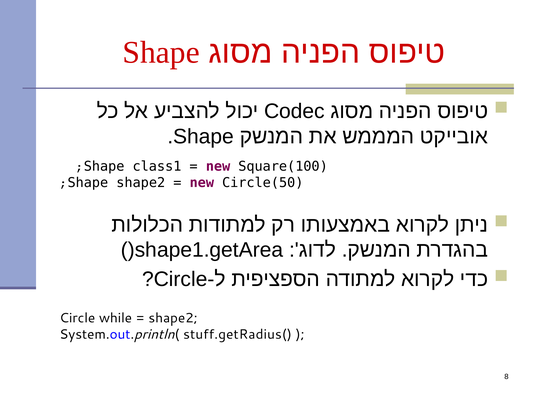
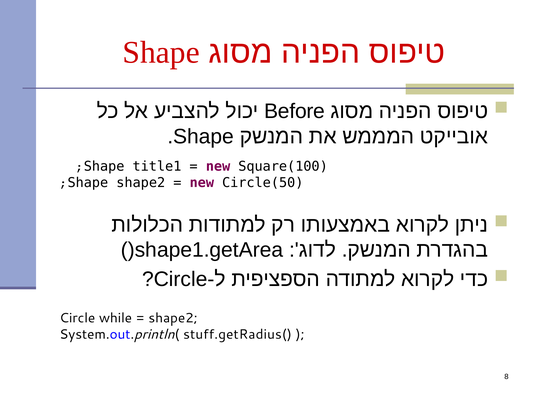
Codec: Codec -> Before (295, 111)
class1: class1 -> title1 (157, 167)
